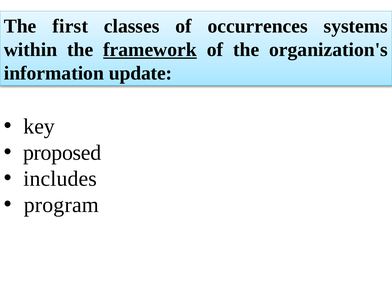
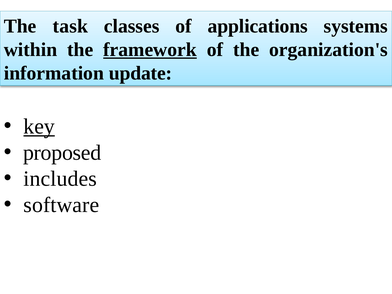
first: first -> task (70, 26)
occurrences: occurrences -> applications (258, 26)
key underline: none -> present (39, 126)
program: program -> software (61, 205)
